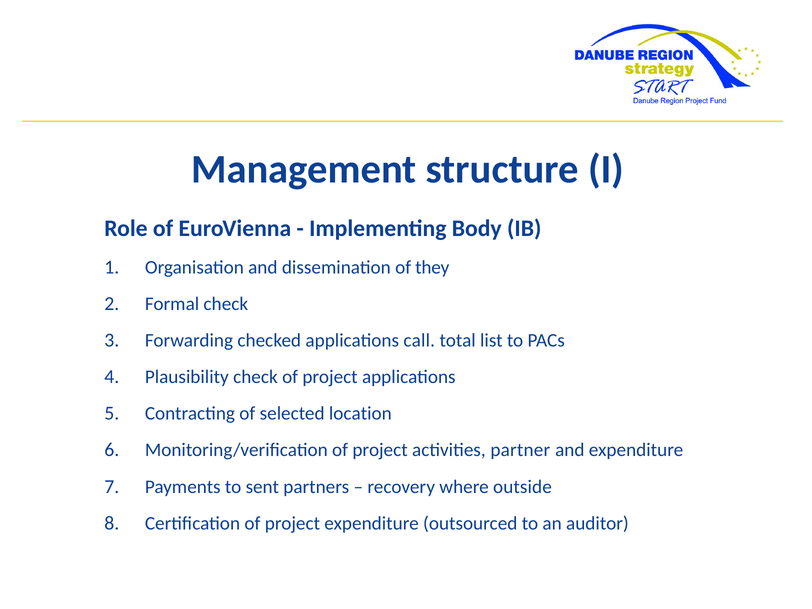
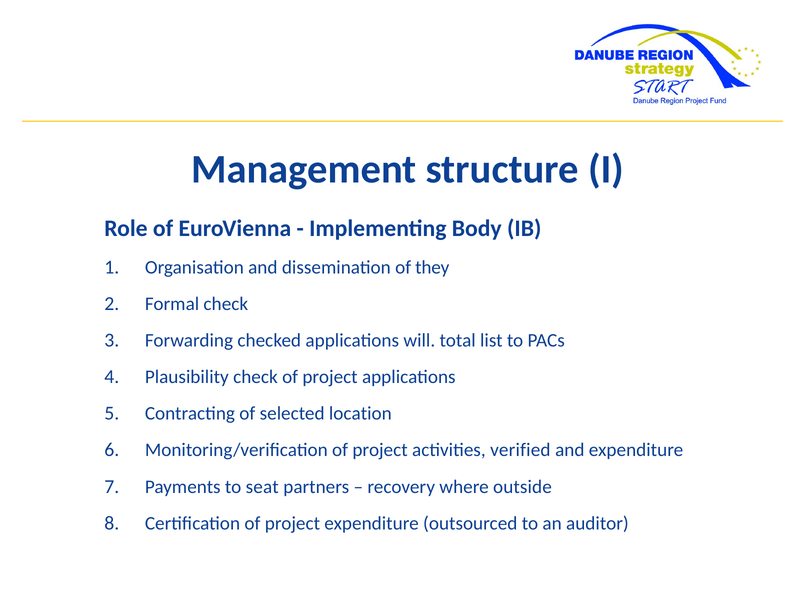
call: call -> will (419, 341)
partner: partner -> verified (520, 450)
sent: sent -> seat (262, 487)
